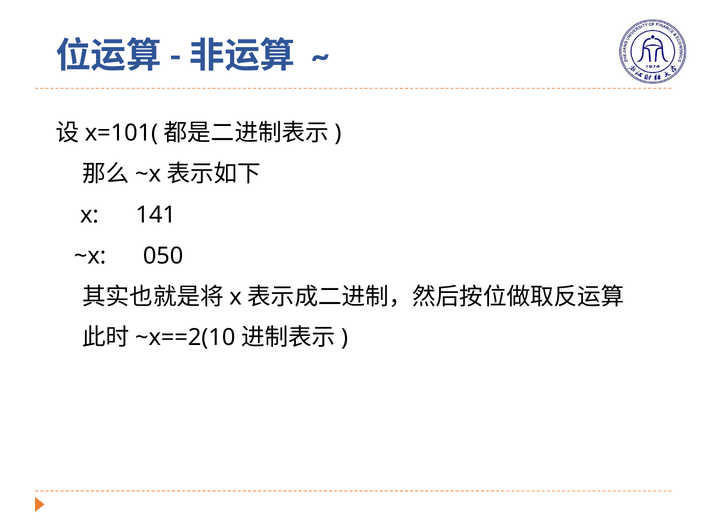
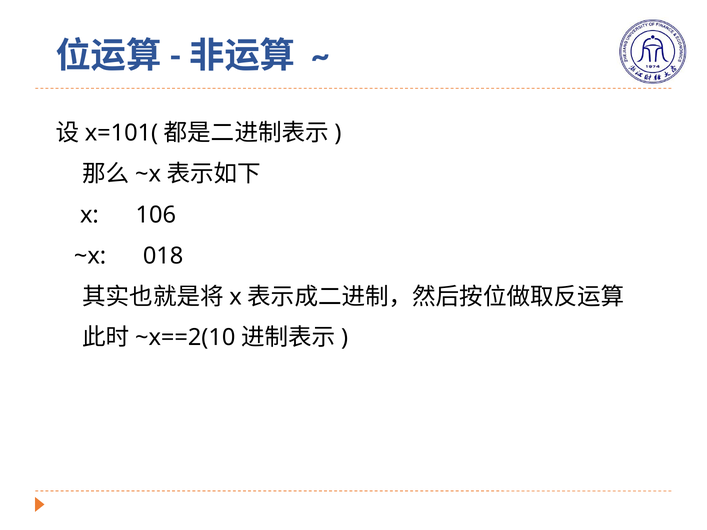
141: 141 -> 106 (156, 215)
050: 050 -> 018 (163, 256)
